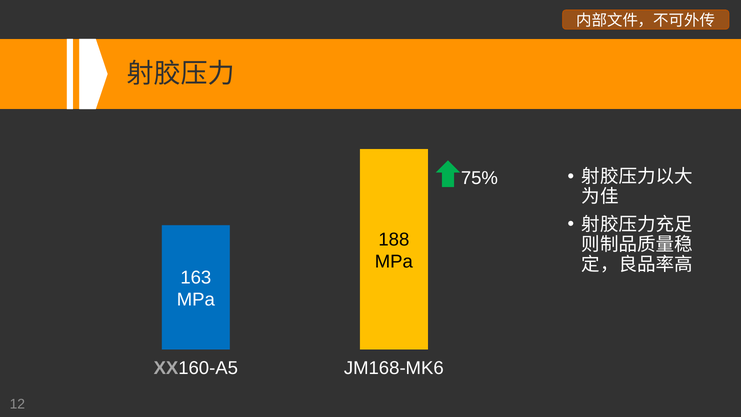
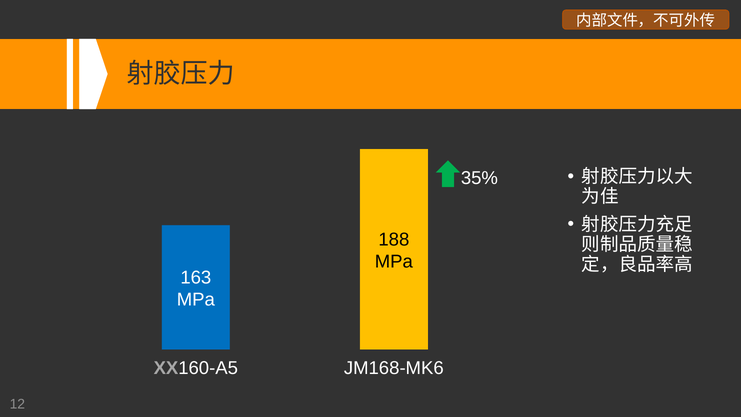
75%: 75% -> 35% (479, 178)
